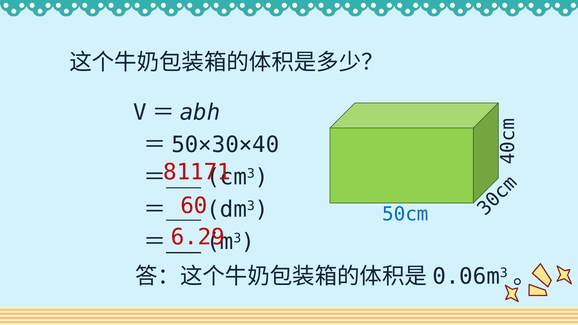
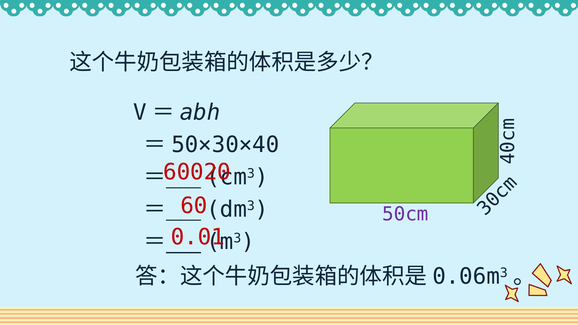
81171: 81171 -> 60020 (197, 172)
50cm colour: blue -> purple (405, 214)
6.29: 6.29 -> 0.01 (198, 237)
